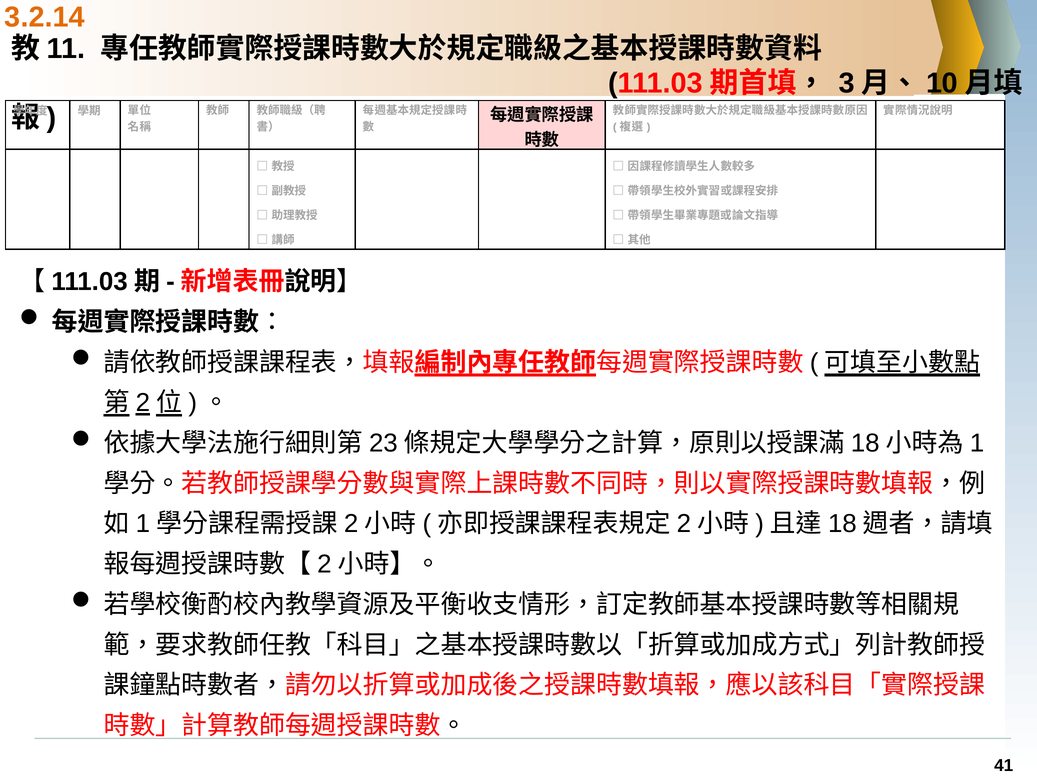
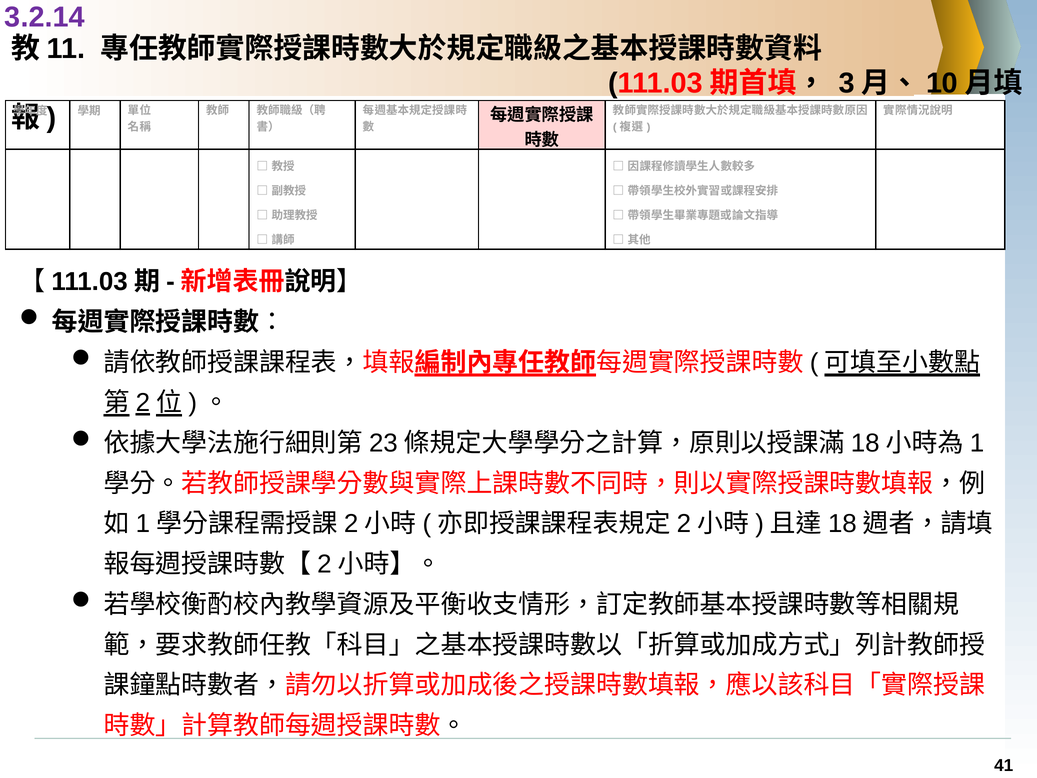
3.2.14 colour: orange -> purple (45, 17)
